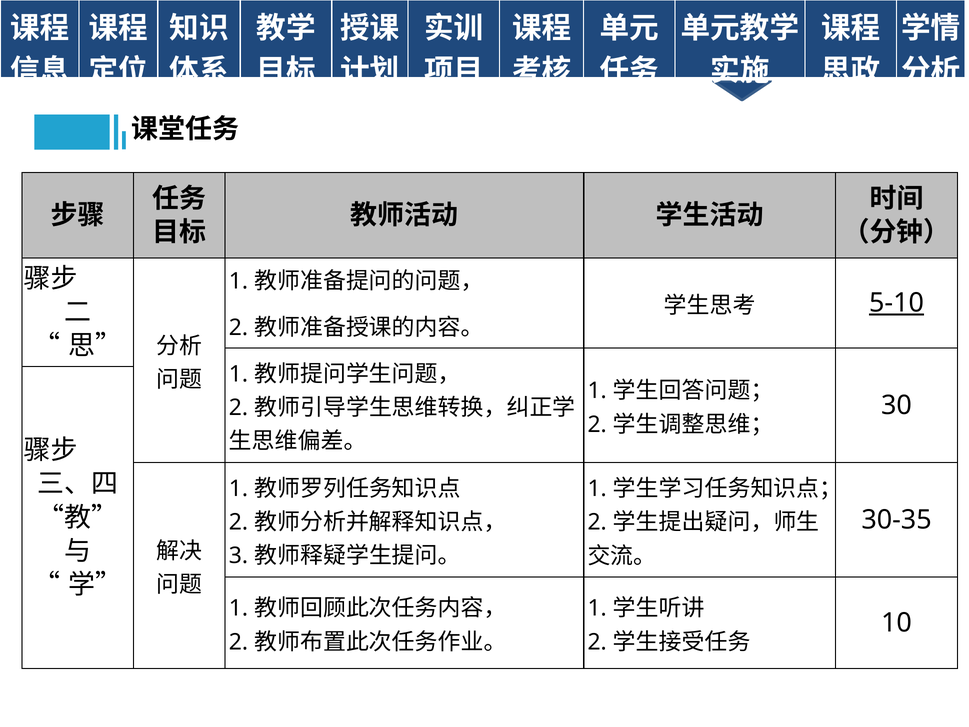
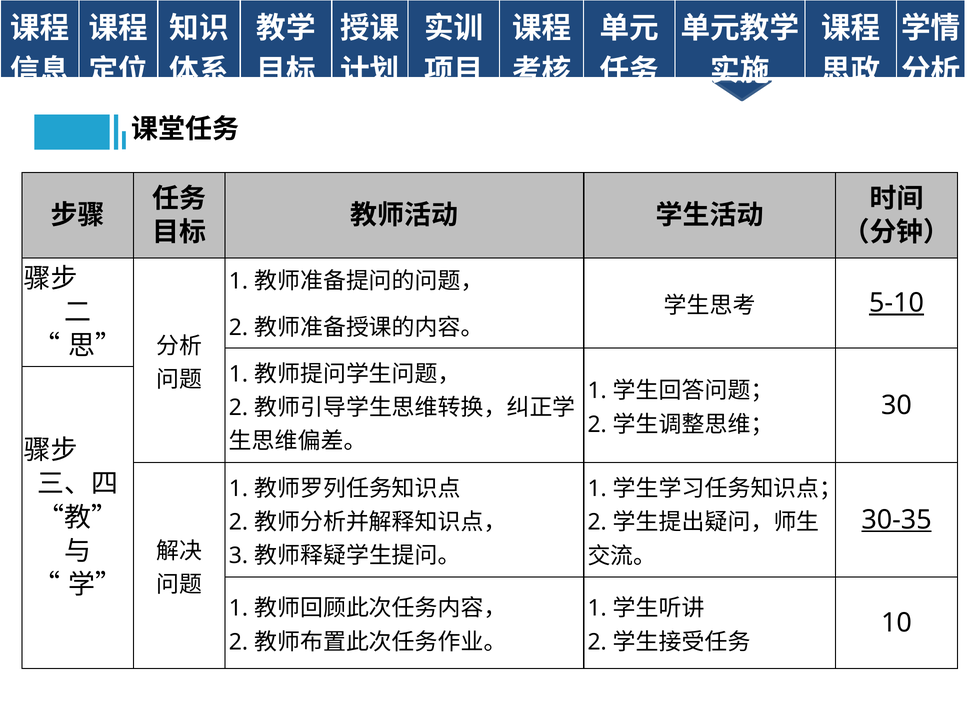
30-35 underline: none -> present (897, 520)
